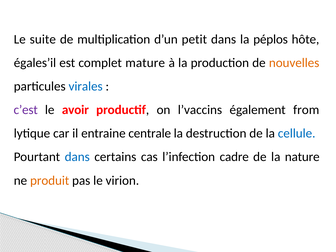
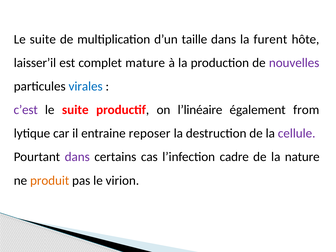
petit: petit -> taille (194, 39)
péplos: péplos -> furent (270, 39)
égales’il: égales’il -> laisser’il (35, 63)
nouvelles colour: orange -> purple (294, 63)
avoir: avoir -> suite (75, 110)
l’vaccins: l’vaccins -> l’linéaire (200, 110)
centrale: centrale -> reposer (150, 133)
cellule colour: blue -> purple (297, 133)
dans colour: blue -> purple (77, 157)
